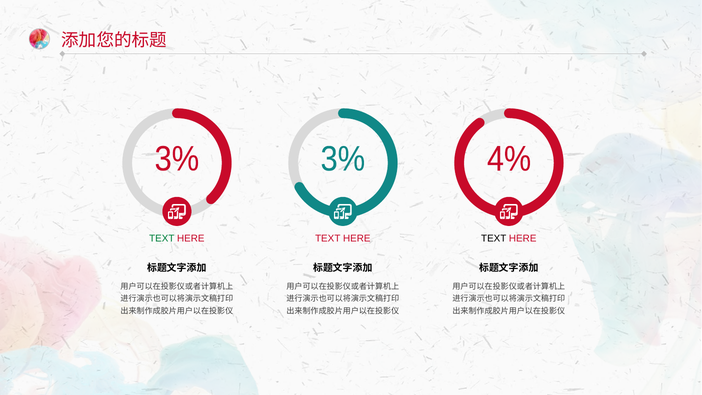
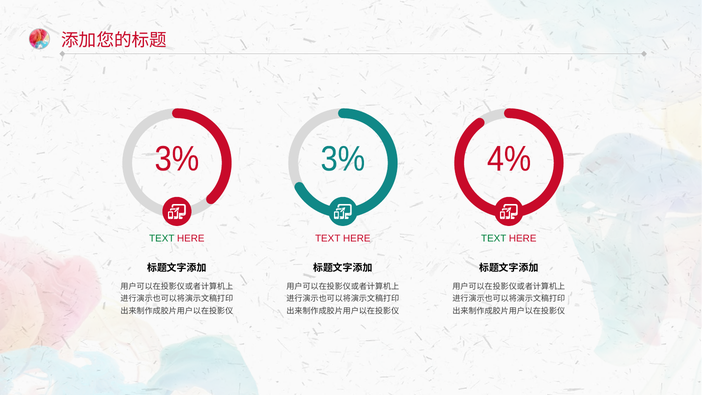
TEXT colour: black -> green (494, 239)
